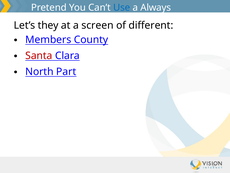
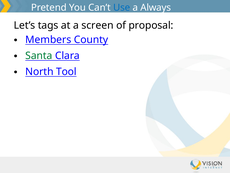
they: they -> tags (48, 25)
different: different -> proposal (151, 25)
Santa colour: red -> green (39, 56)
Part: Part -> Tool (66, 71)
